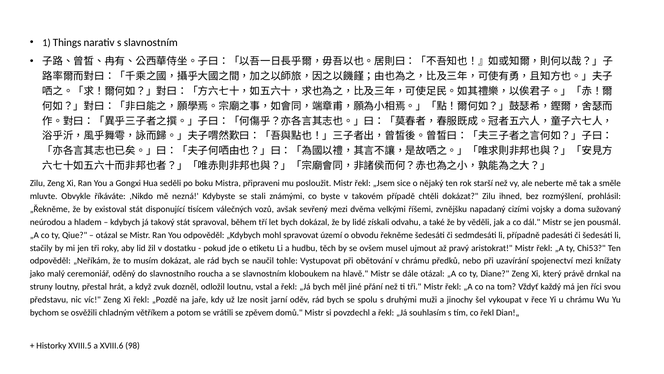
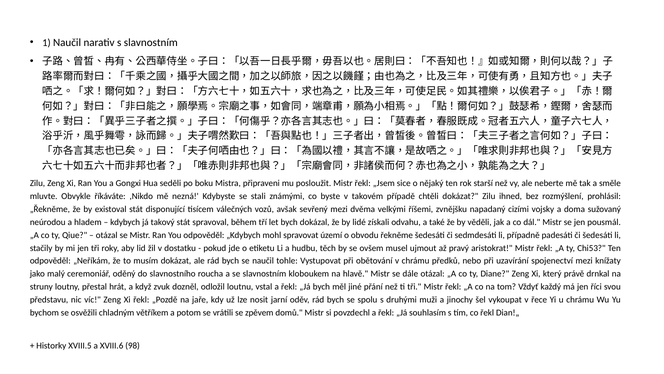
1 Things: Things -> Naučil (67, 42)
